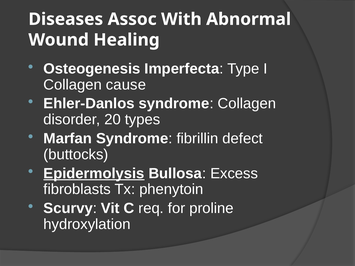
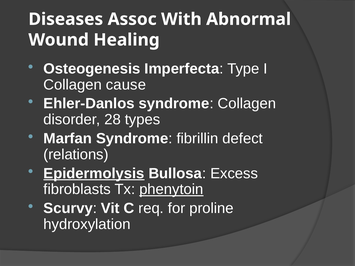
20: 20 -> 28 (113, 120)
buttocks: buttocks -> relations (76, 155)
phenytoin underline: none -> present (171, 190)
